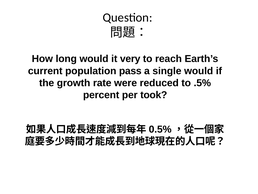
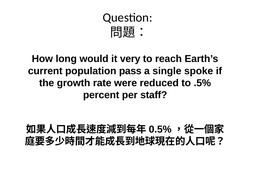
single would: would -> spoke (199, 71)
took: took -> staff (154, 95)
